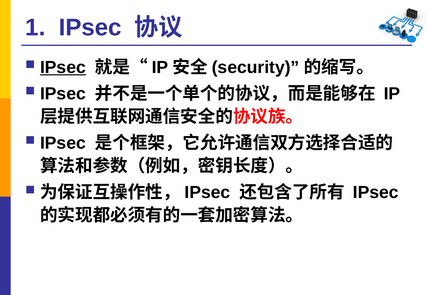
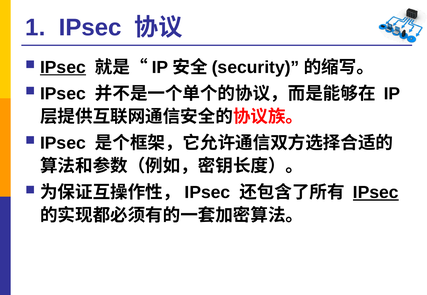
IPsec underline: none -> present (376, 193)
